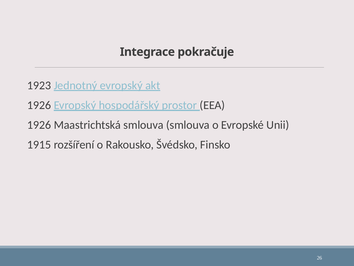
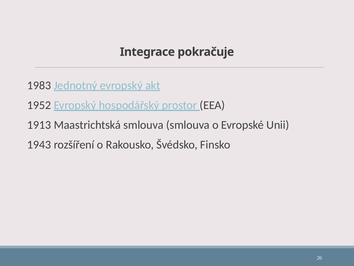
1923: 1923 -> 1983 (39, 85)
1926: 1926 -> 1952 (39, 105)
1926: 1926 -> 1913 (39, 125)
1915: 1915 -> 1943 (39, 144)
